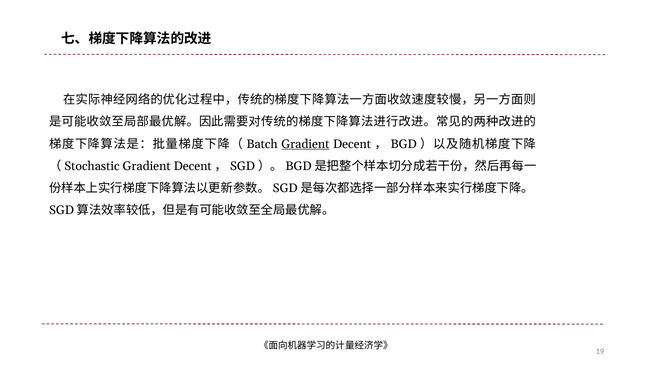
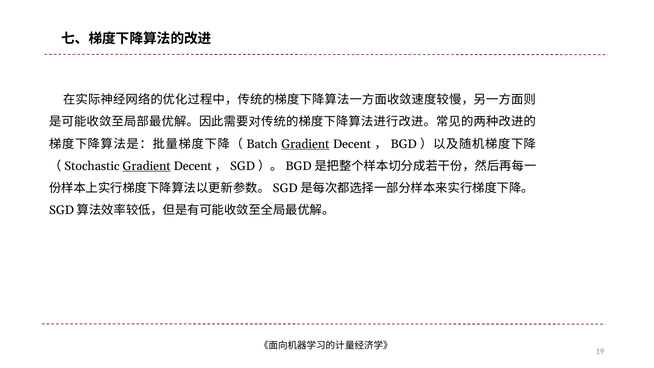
Gradient underline: none -> present (147, 166)
